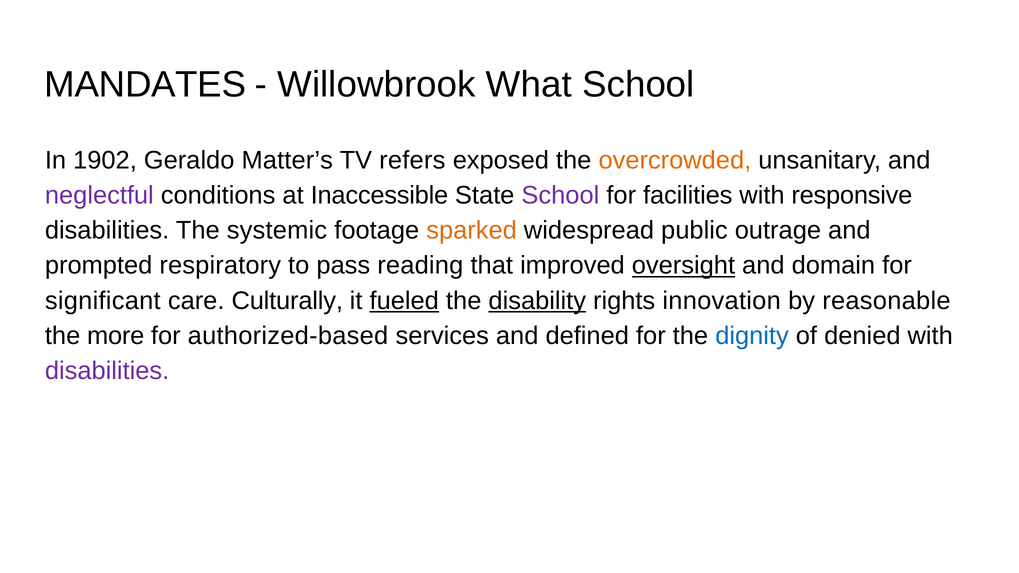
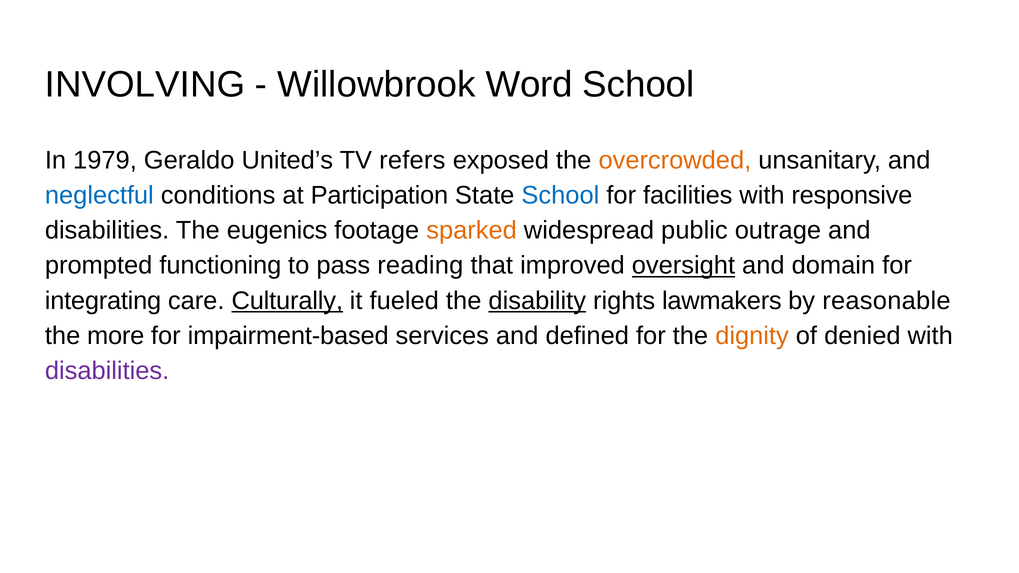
MANDATES: MANDATES -> INVOLVING (145, 84)
What: What -> Word (529, 84)
1902: 1902 -> 1979 (105, 160)
Matter’s: Matter’s -> United’s (287, 160)
neglectful colour: purple -> blue (99, 195)
Inaccessible: Inaccessible -> Participation (379, 195)
School colour: purple -> blue (560, 195)
systemic: systemic -> eugenics (277, 231)
respiratory: respiratory -> functioning (220, 266)
significant: significant -> integrating (103, 301)
Culturally underline: none -> present (287, 301)
fueled underline: present -> none (404, 301)
innovation: innovation -> lawmakers (722, 301)
authorized-based: authorized-based -> impairment-based (288, 336)
dignity colour: blue -> orange (752, 336)
